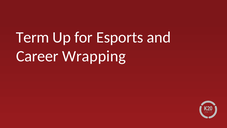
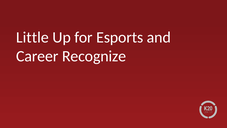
Term: Term -> Little (32, 37)
Wrapping: Wrapping -> Recognize (94, 56)
